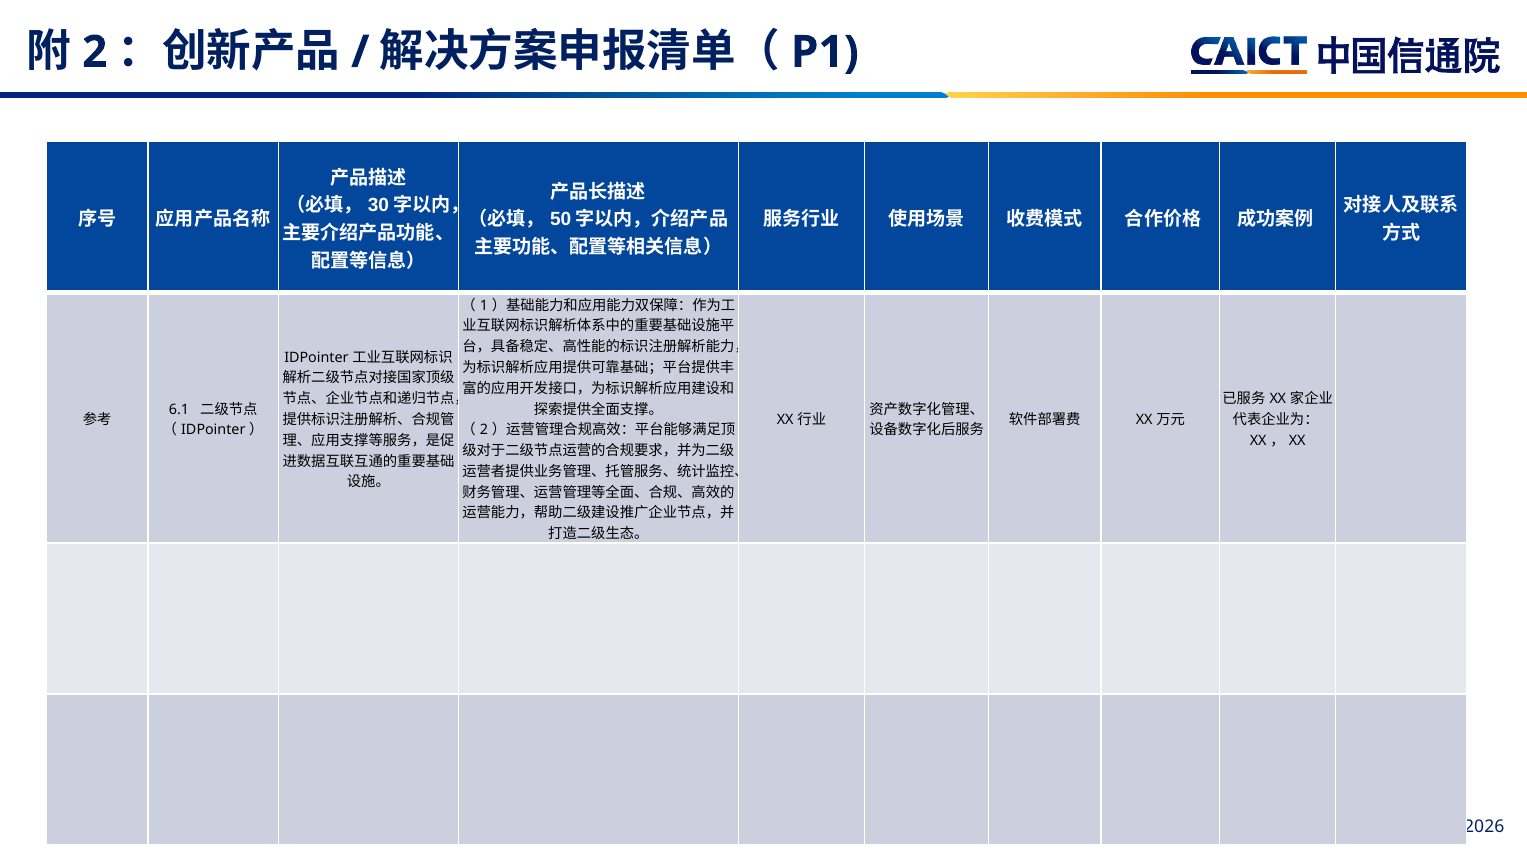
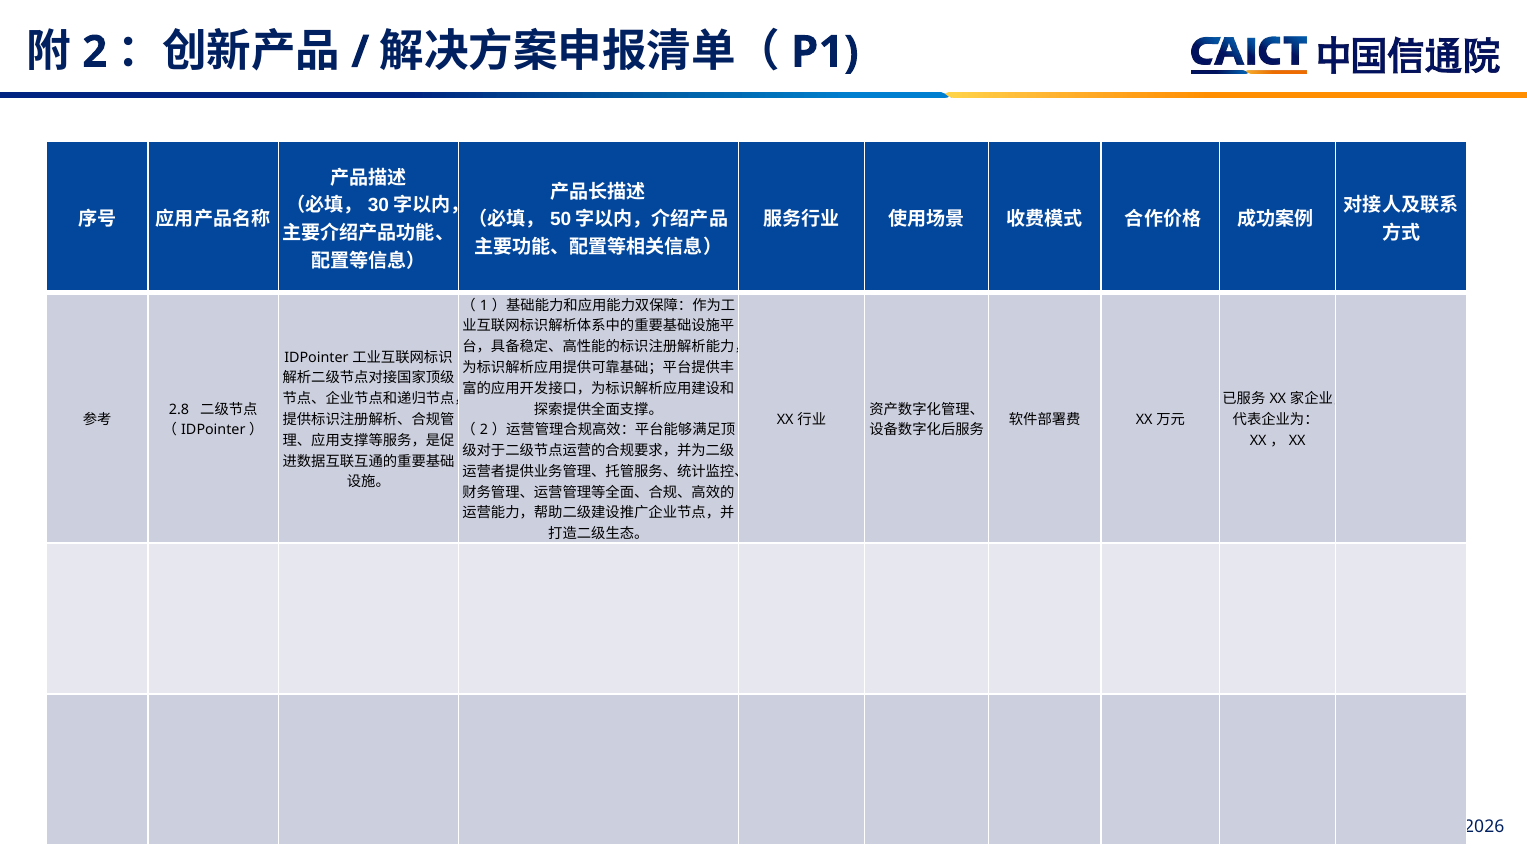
6.1: 6.1 -> 2.8 (179, 409)
